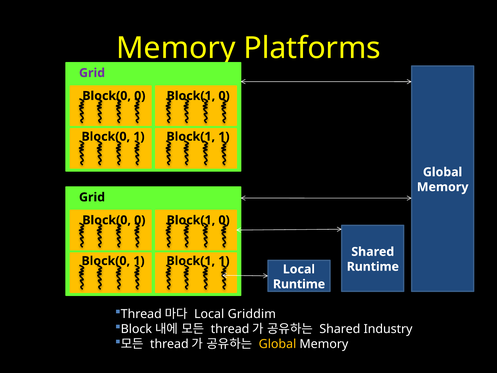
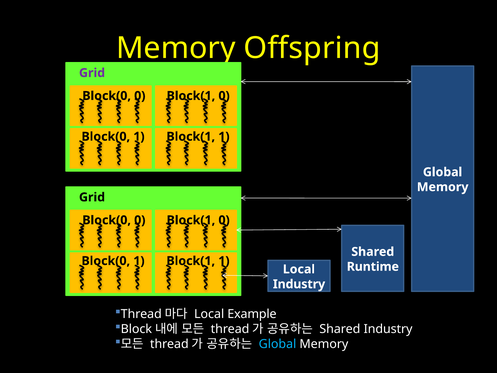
Platforms: Platforms -> Offspring (312, 48)
Runtime: Runtime -> Industry (299, 284)
Griddim: Griddim -> Example (252, 314)
Global colour: yellow -> light blue (278, 344)
